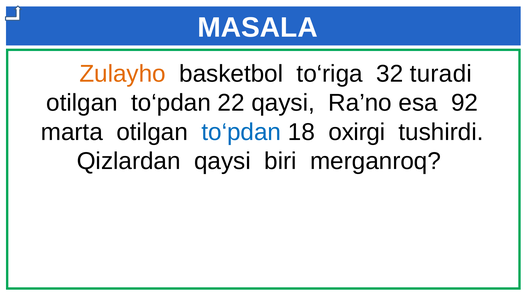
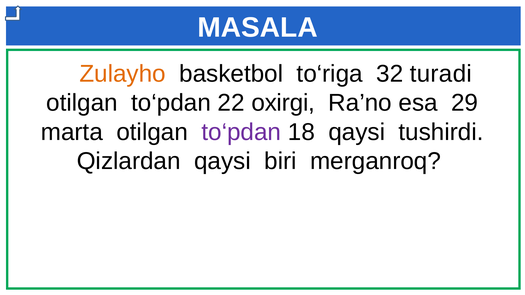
22 qaysi: qaysi -> oxirgi (283, 103)
92: 92 -> 29 (465, 103)
to‘pdan colour: blue -> purple (241, 132)
18 oxirgi: oxirgi -> qaysi (357, 132)
